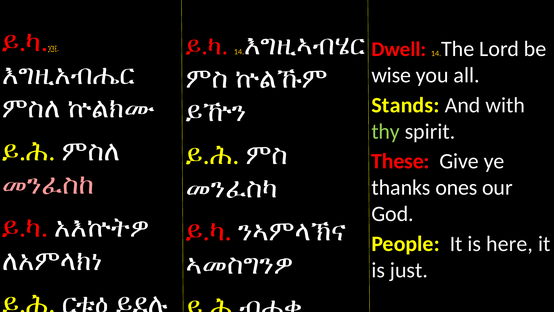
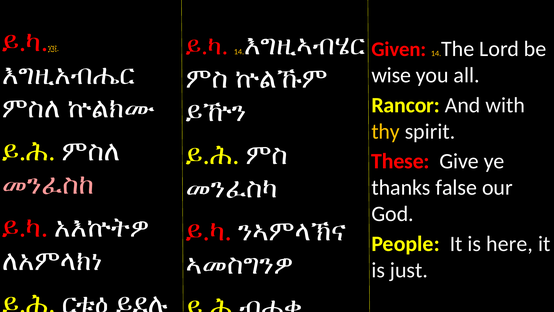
Dwell: Dwell -> Given (399, 49)
Stands: Stands -> Rancor (406, 105)
thy colour: light green -> yellow (386, 131)
ones: ones -> false (456, 187)
